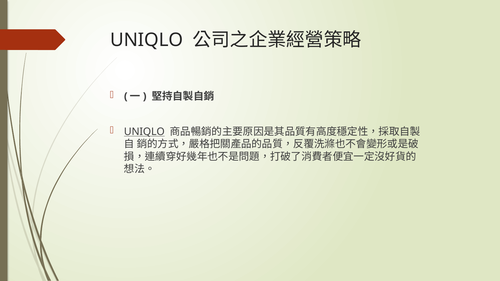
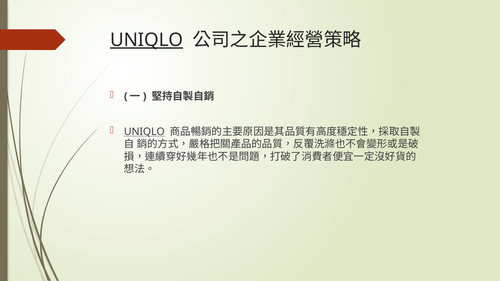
UNIQLO underline: none -> present (147, 40)
